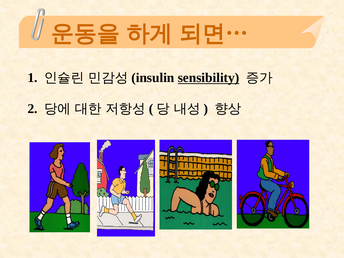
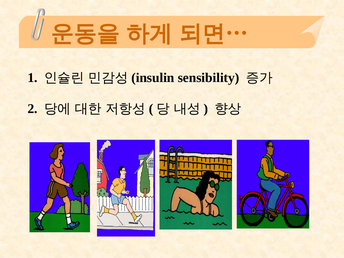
sensibility underline: present -> none (209, 78)
